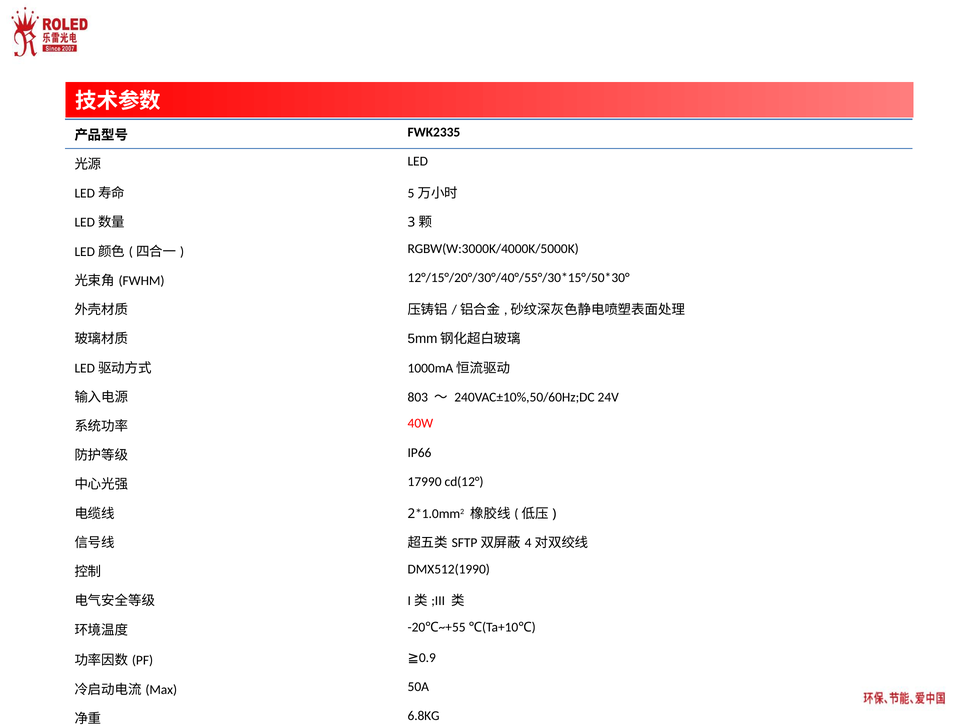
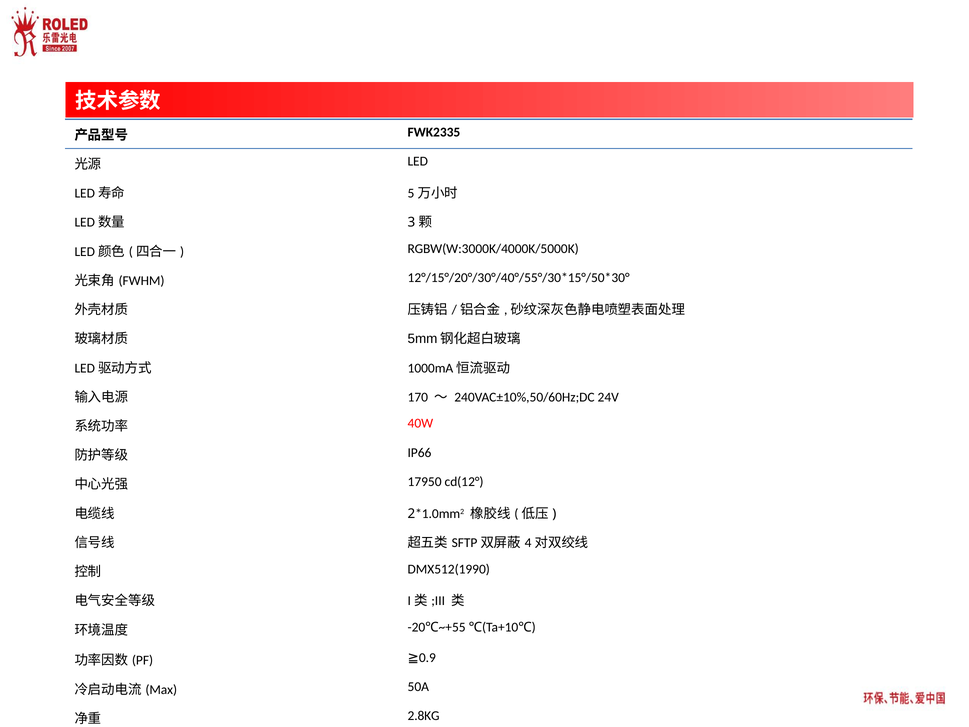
803: 803 -> 170 (418, 397)
17990: 17990 -> 17950 (425, 482)
6.8KG: 6.8KG -> 2.8KG (424, 716)
